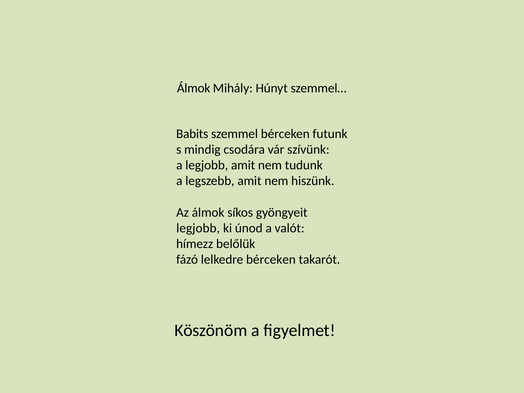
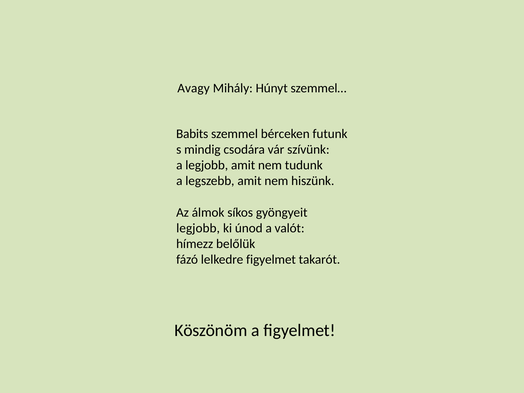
Álmok: Álmok -> Avagy (194, 88)
lelkedre bérceken: bérceken -> figyelmet (271, 260)
